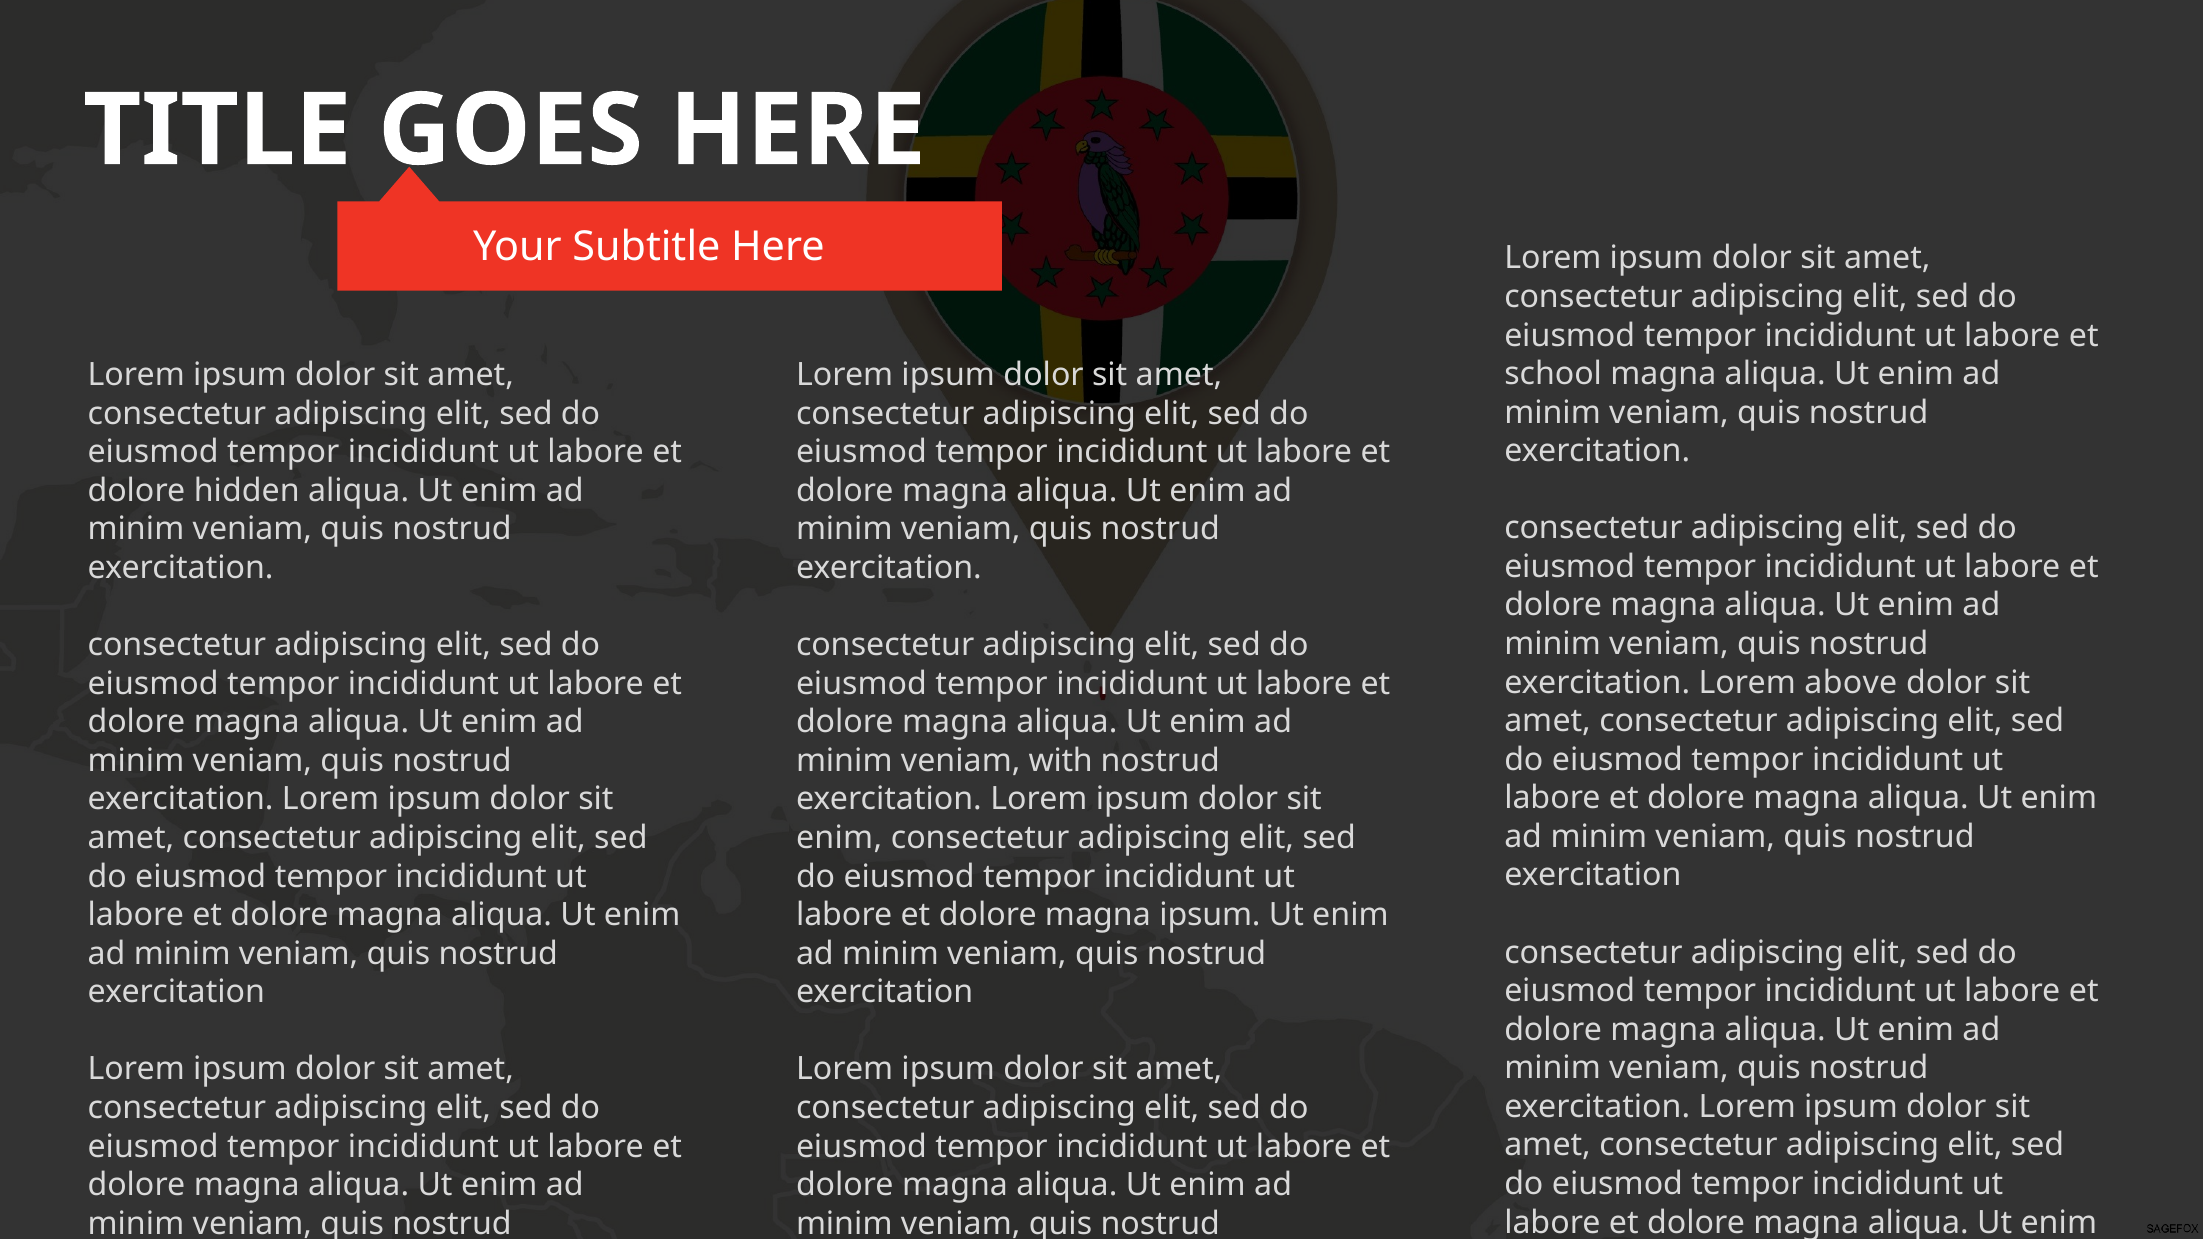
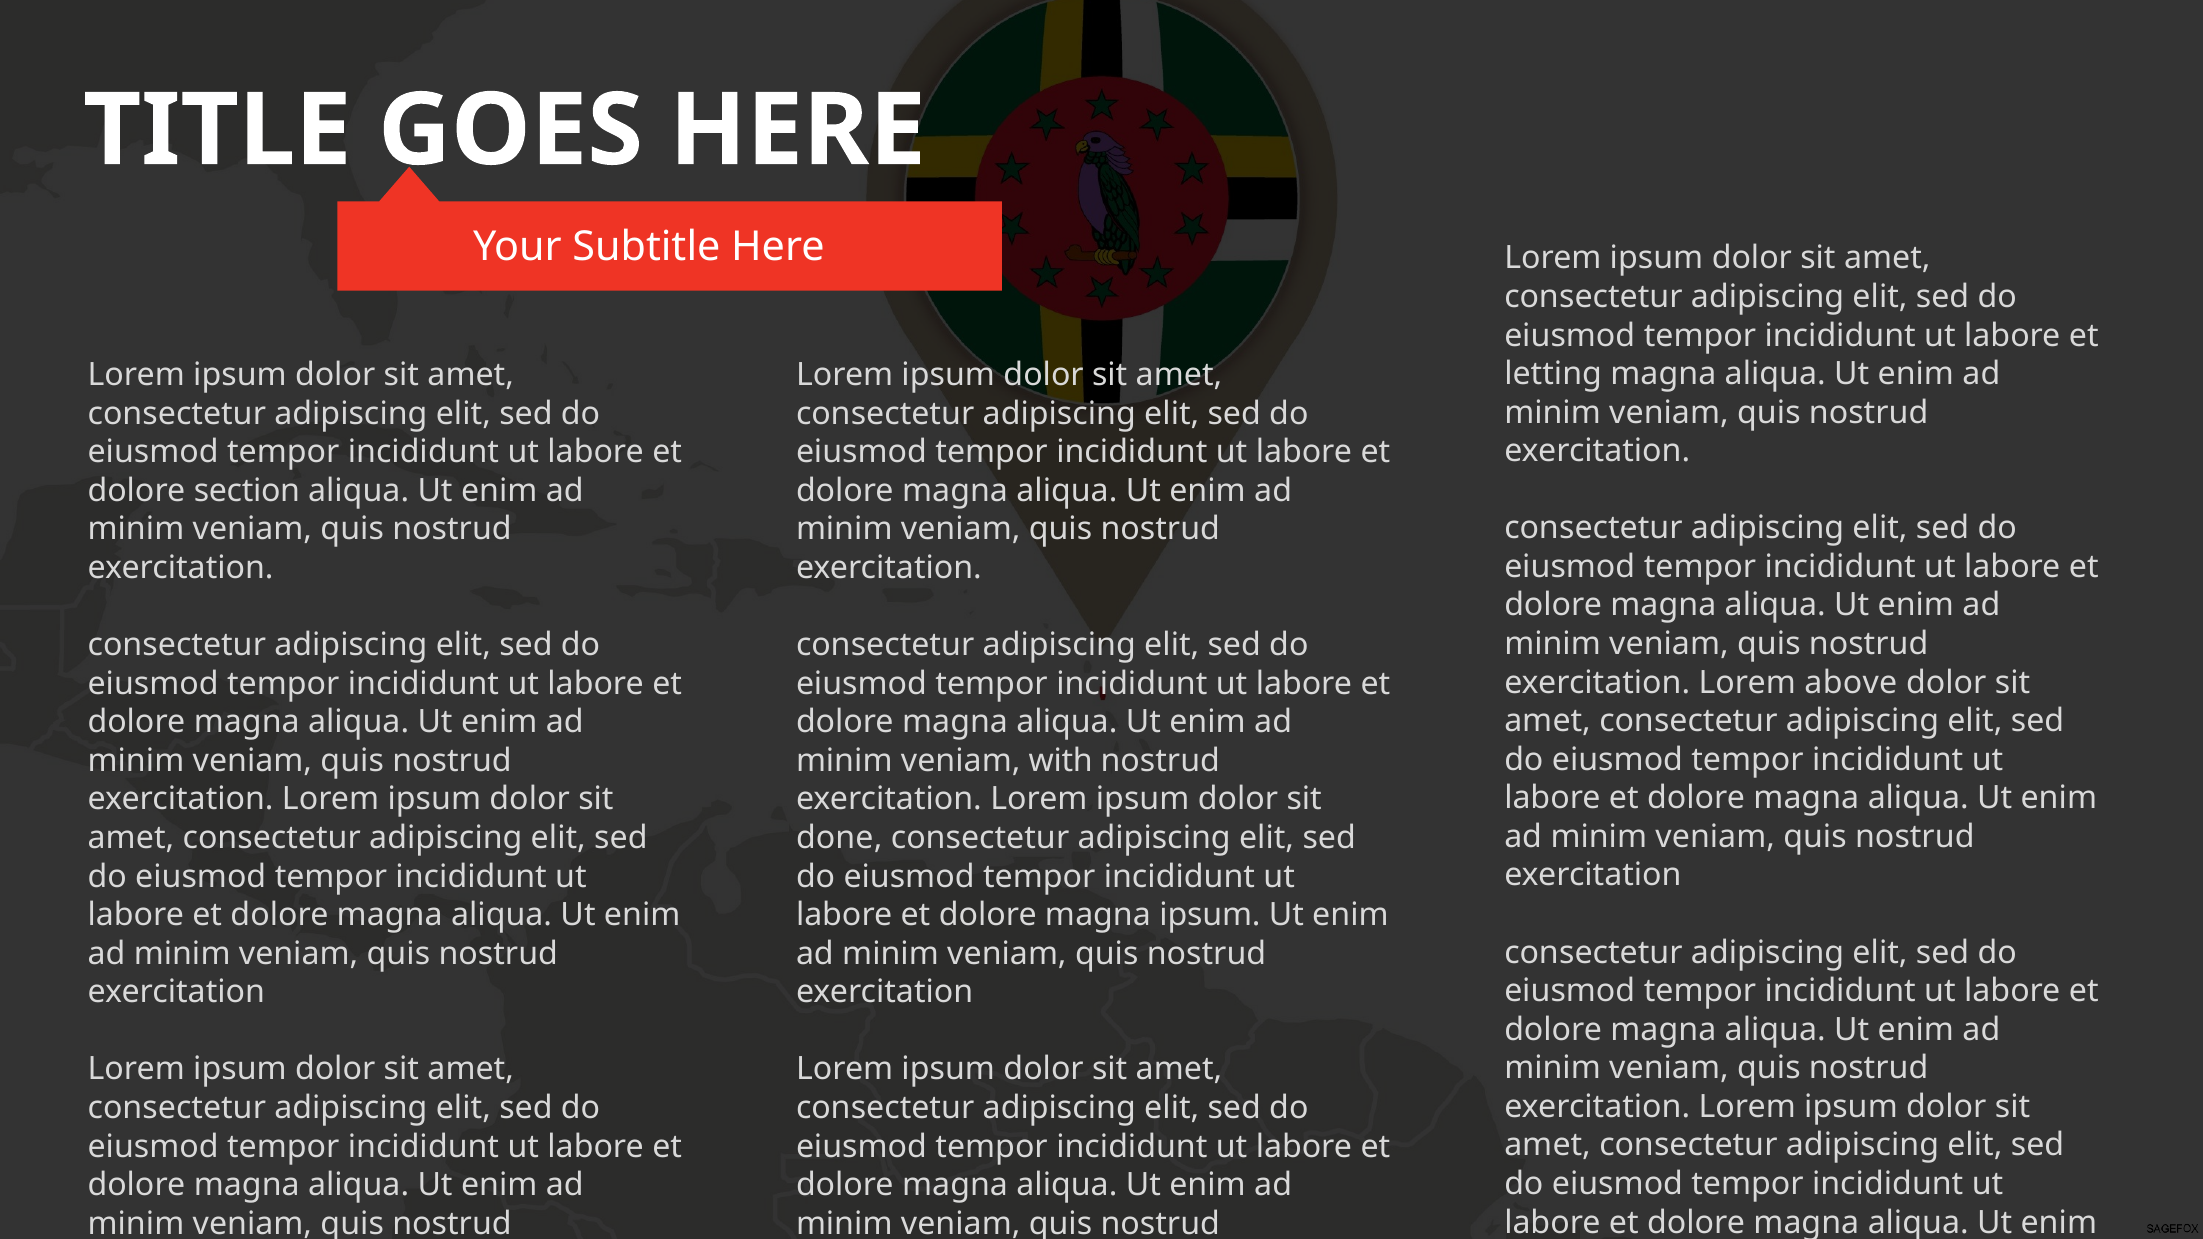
school: school -> letting (1553, 374)
hidden: hidden -> section (247, 491)
enim: enim -> done (839, 838)
